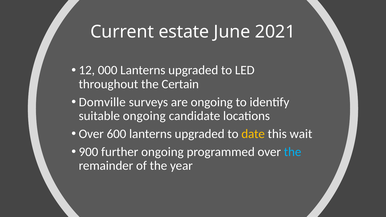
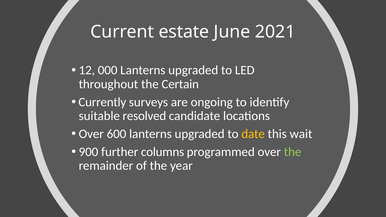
Domville: Domville -> Currently (102, 102)
suitable ongoing: ongoing -> resolved (144, 116)
further ongoing: ongoing -> columns (163, 152)
the colour: light blue -> light green (293, 152)
